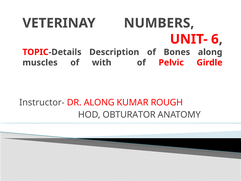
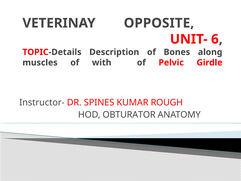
NUMBERS: NUMBERS -> OPPOSITE (159, 23)
DR ALONG: ALONG -> SPINES (99, 102)
